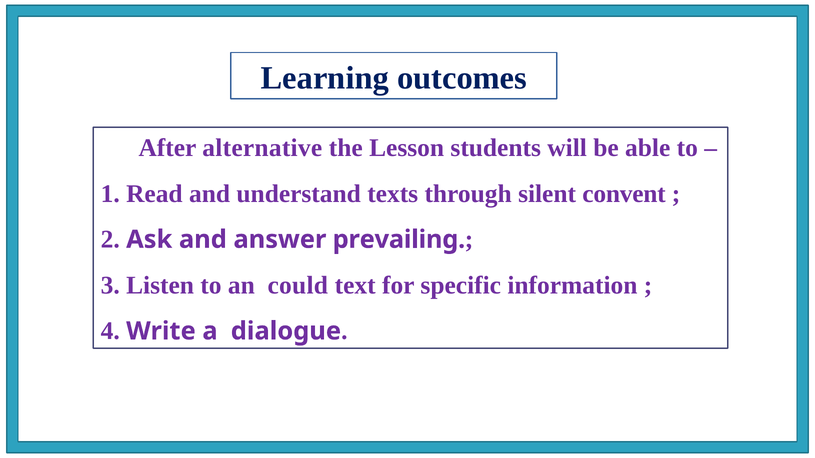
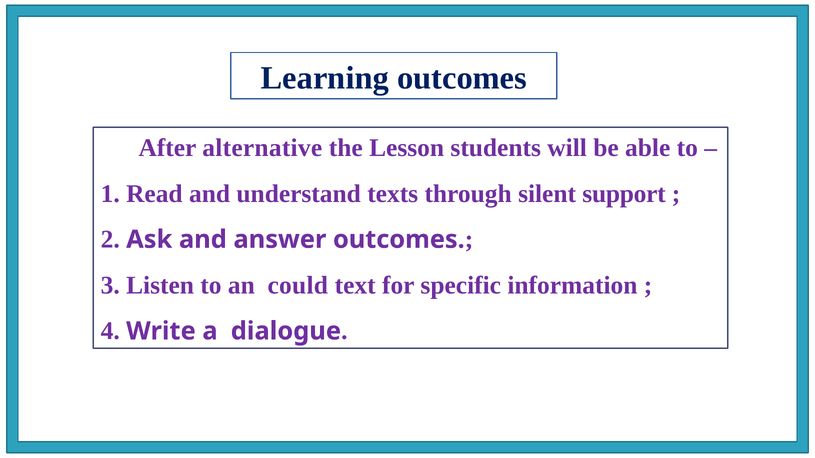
convent: convent -> support (624, 194)
answer prevailing: prevailing -> outcomes (399, 240)
